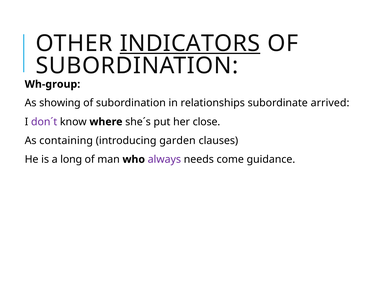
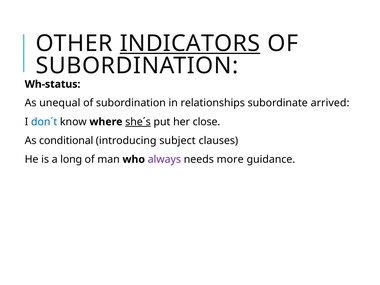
Wh-group: Wh-group -> Wh-status (53, 84)
showing: showing -> unequal (60, 103)
don´t colour: purple -> blue (44, 122)
she´s underline: none -> present (138, 122)
containing: containing -> conditional (66, 141)
garden: garden -> subject (177, 141)
come: come -> more (230, 159)
